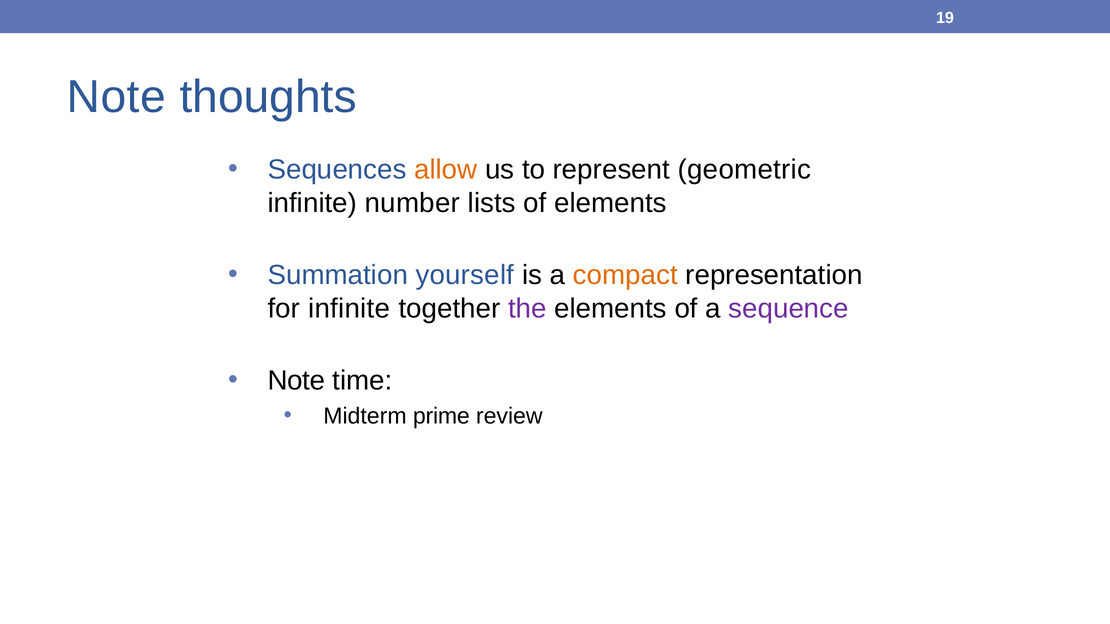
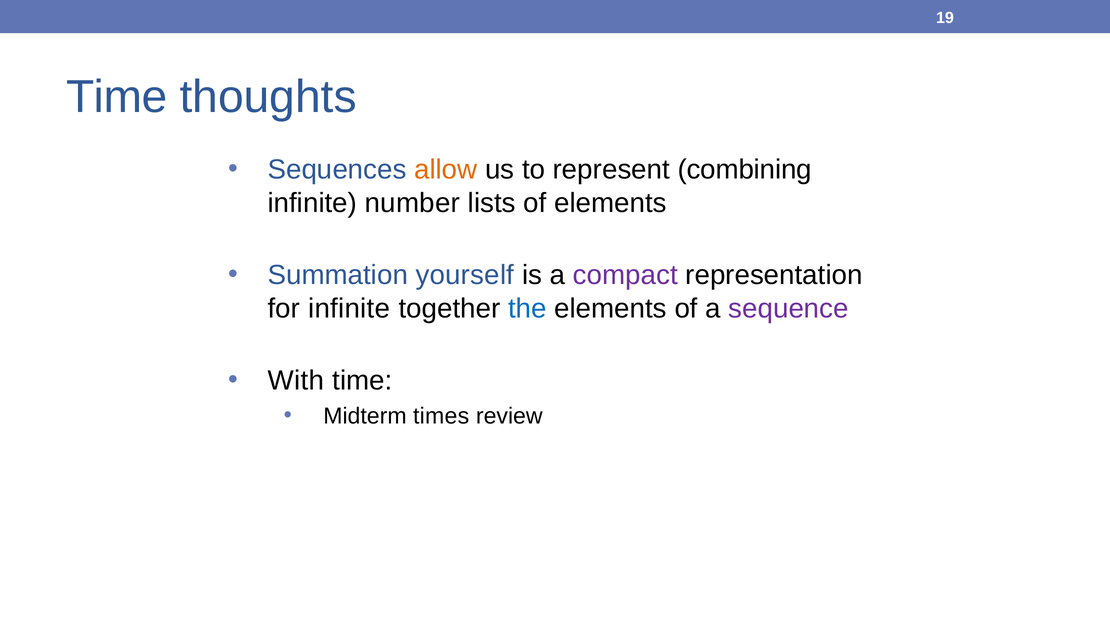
Note: Note -> Time (117, 97)
geometric: geometric -> combining (745, 170)
compact colour: orange -> purple (625, 275)
the colour: purple -> blue (527, 309)
Note: Note -> With (296, 381)
prime: prime -> times (441, 416)
